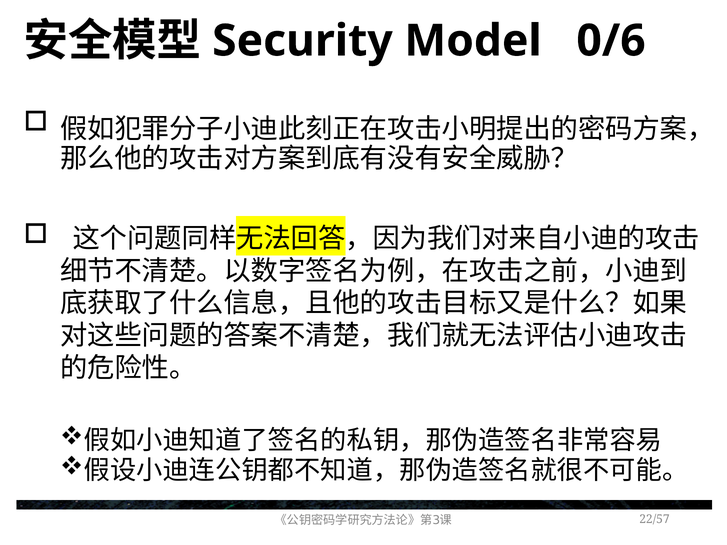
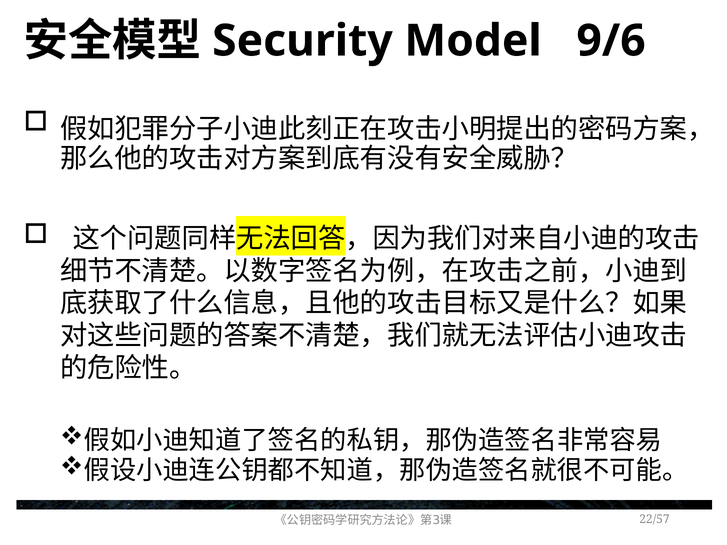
0/6: 0/6 -> 9/6 (611, 41)
